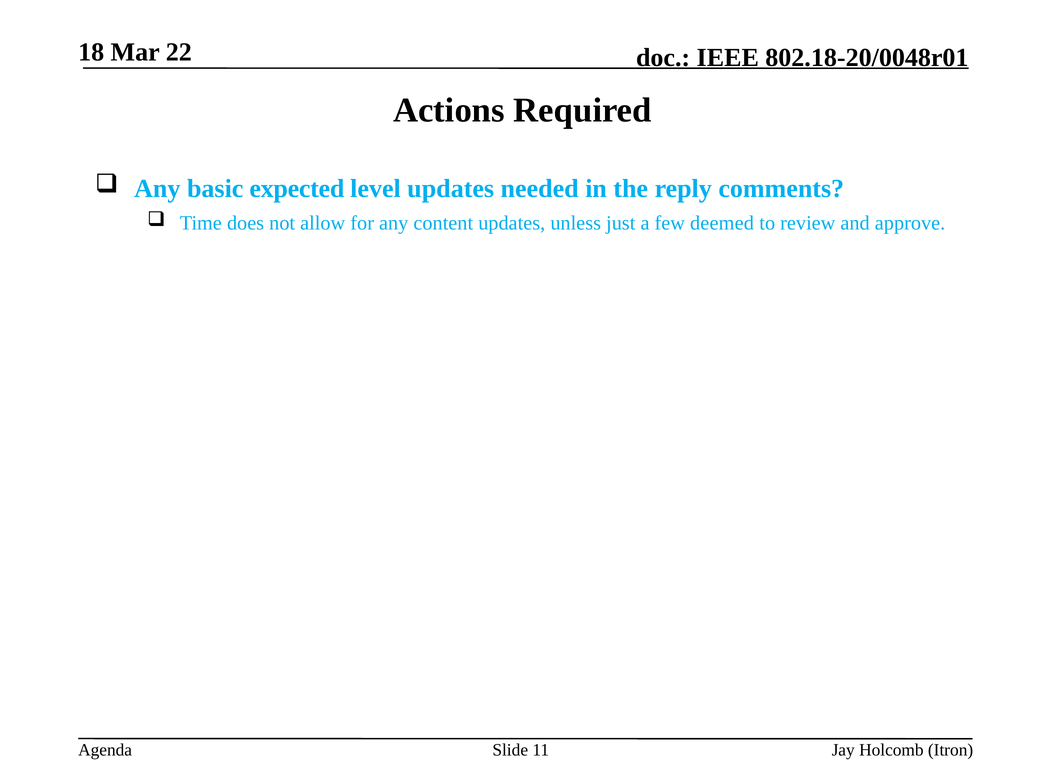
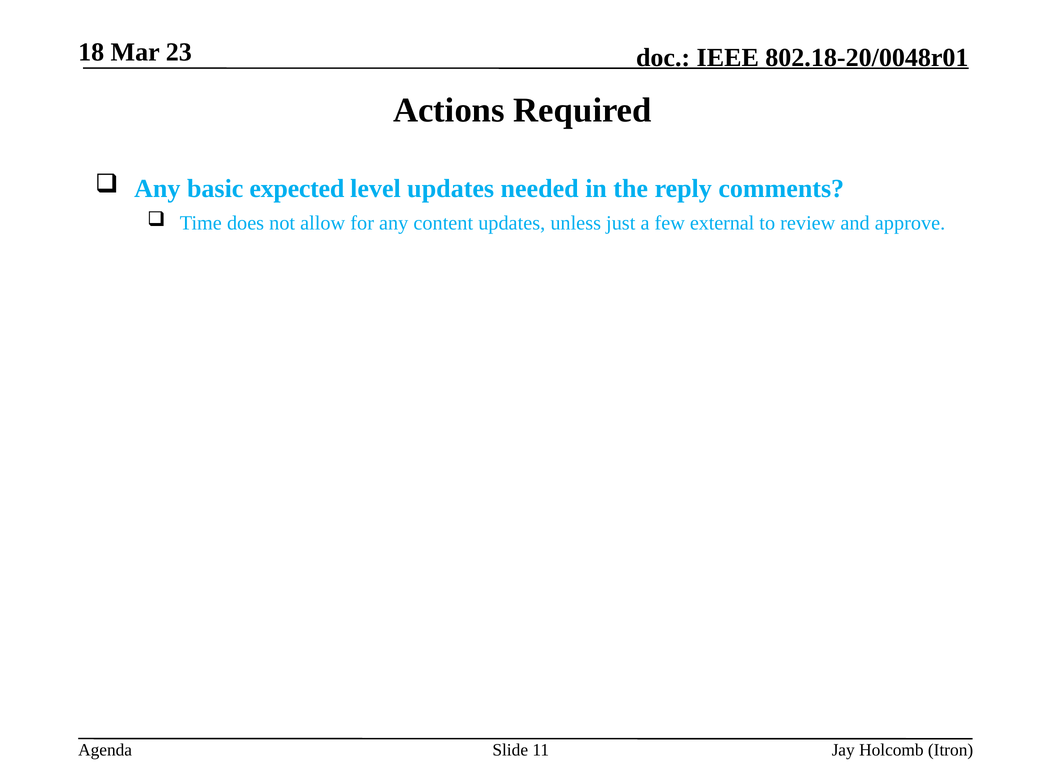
22: 22 -> 23 (179, 52)
deemed: deemed -> external (722, 223)
